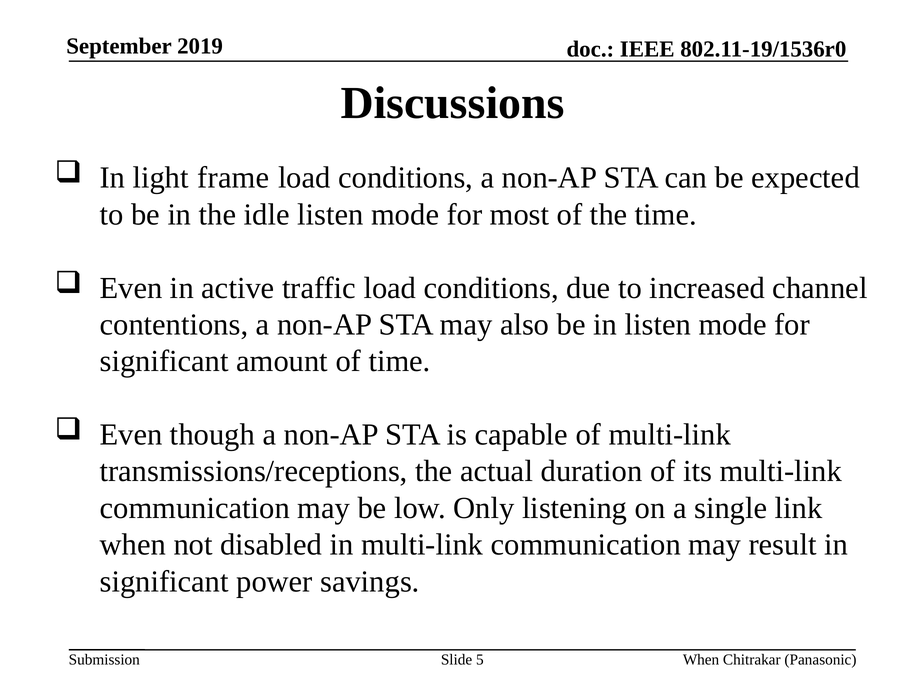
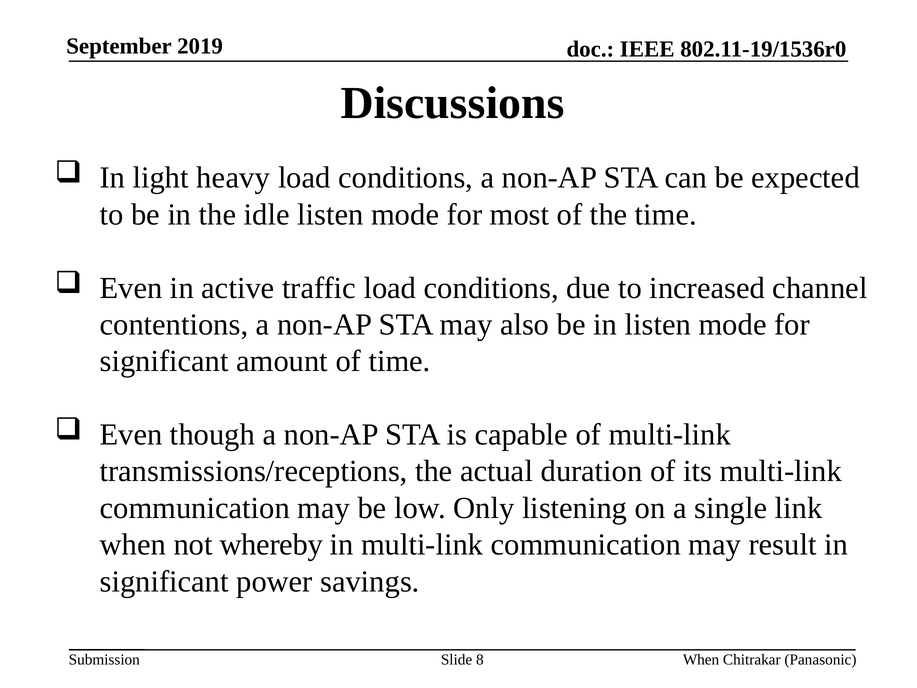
frame: frame -> heavy (233, 178)
disabled: disabled -> whereby (271, 545)
5: 5 -> 8 (480, 660)
